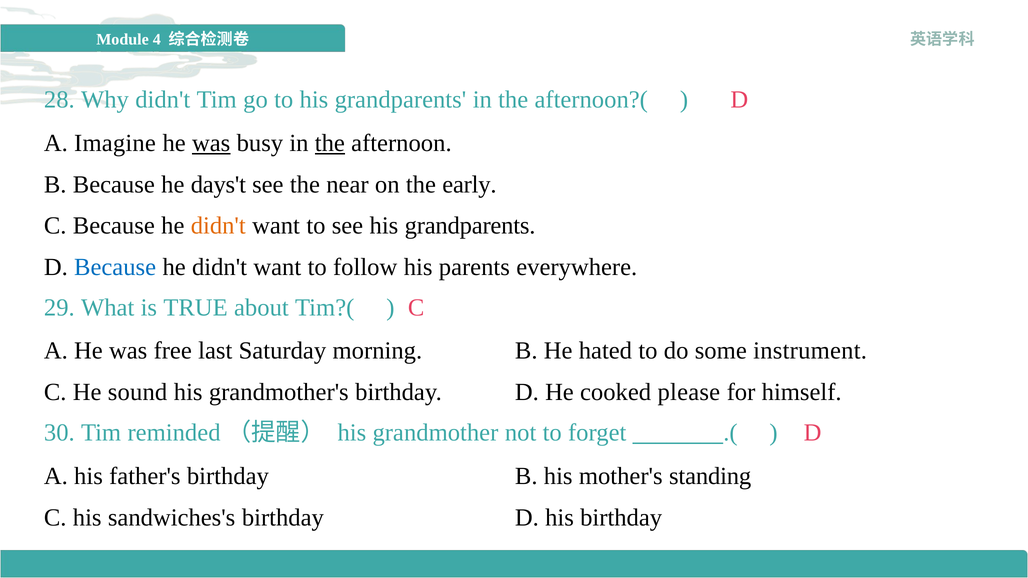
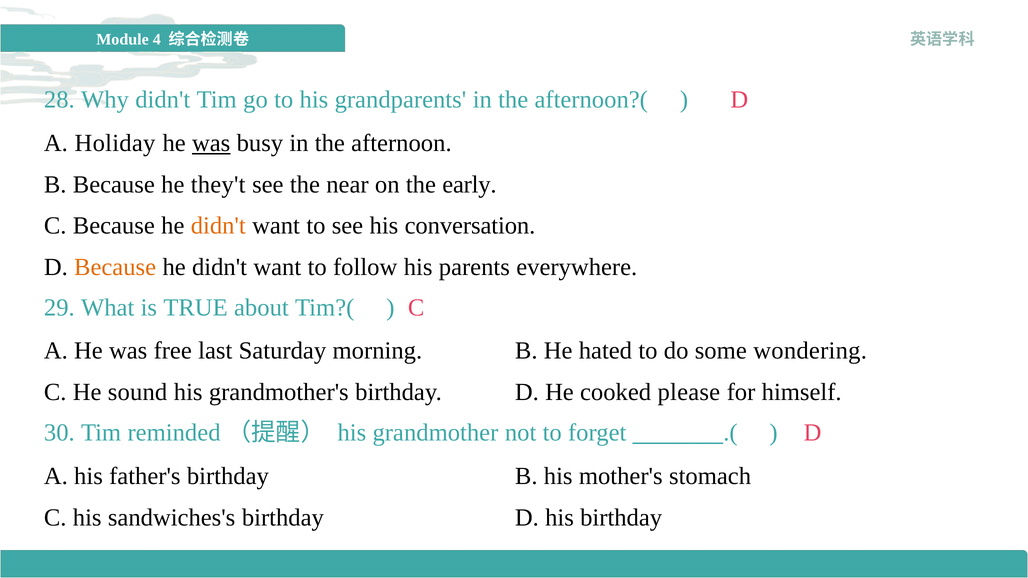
Imagine: Imagine -> Holiday (115, 143)
the underline: present -> none (330, 143)
days't: days't -> they't (218, 185)
see his grandparents: grandparents -> conversation (470, 226)
Because colour: blue -> orange (115, 267)
instrument: instrument -> wondering (810, 351)
standing: standing -> stomach (710, 476)
